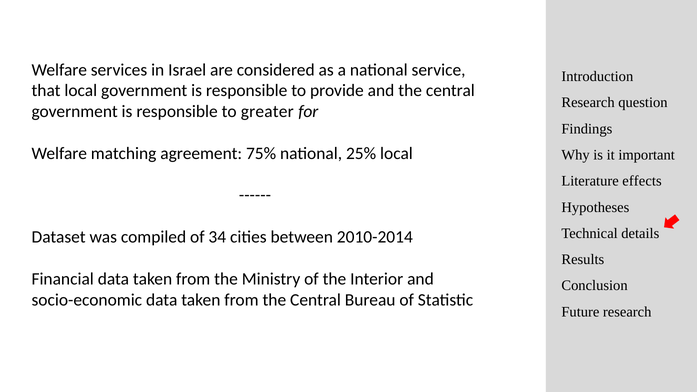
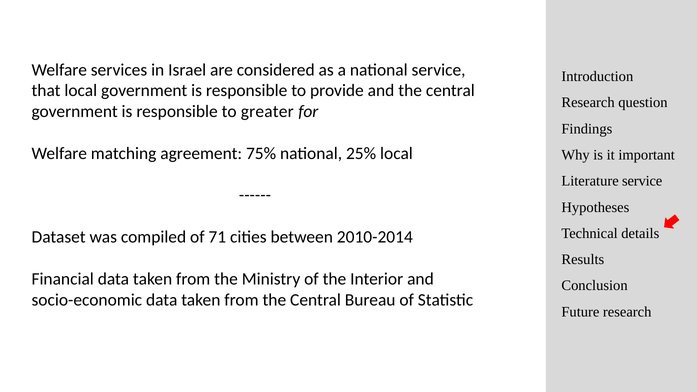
Literature effects: effects -> service (642, 181)
34: 34 -> 71 (217, 237)
